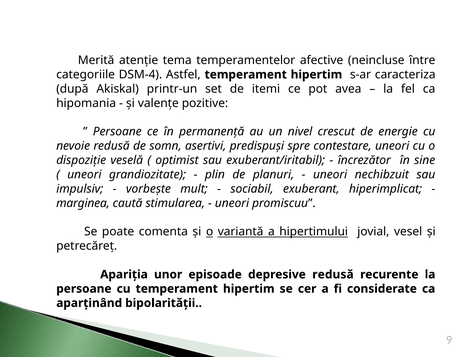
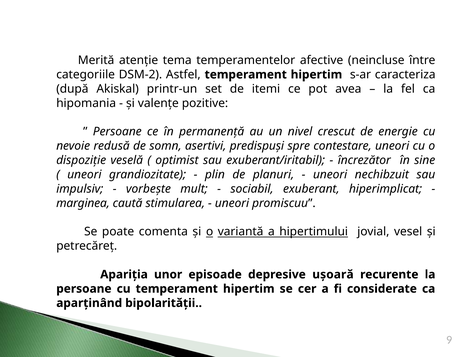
DSM-4: DSM-4 -> DSM-2 (140, 75)
depresive redusă: redusă -> ușoară (333, 274)
